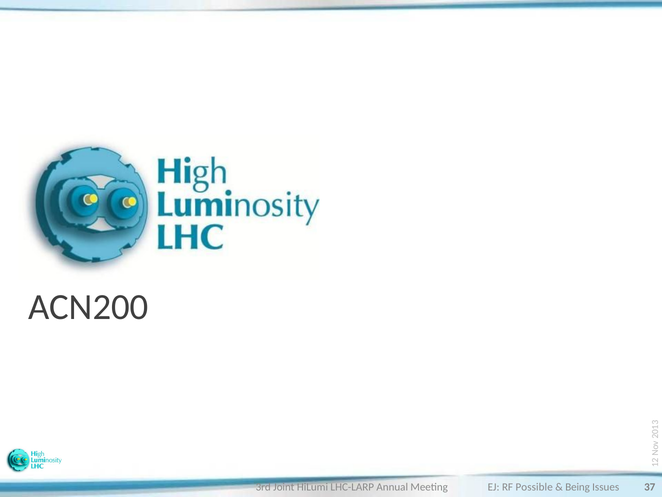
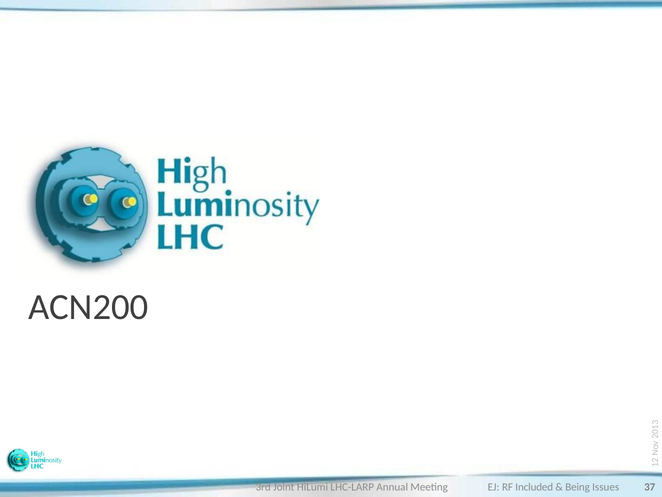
Possible: Possible -> Included (534, 487)
